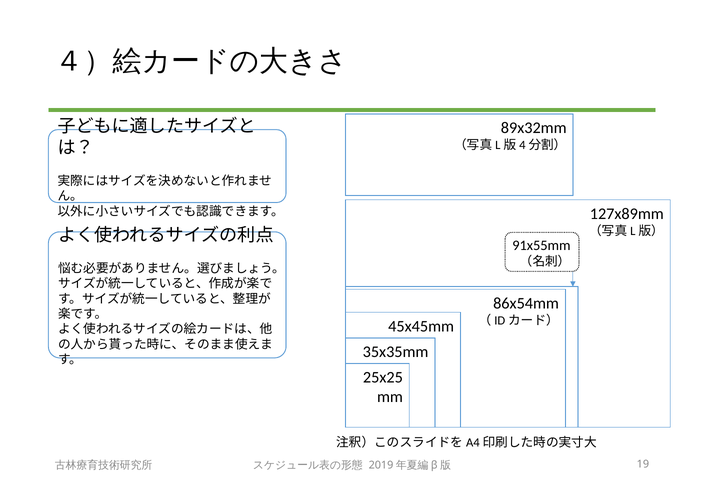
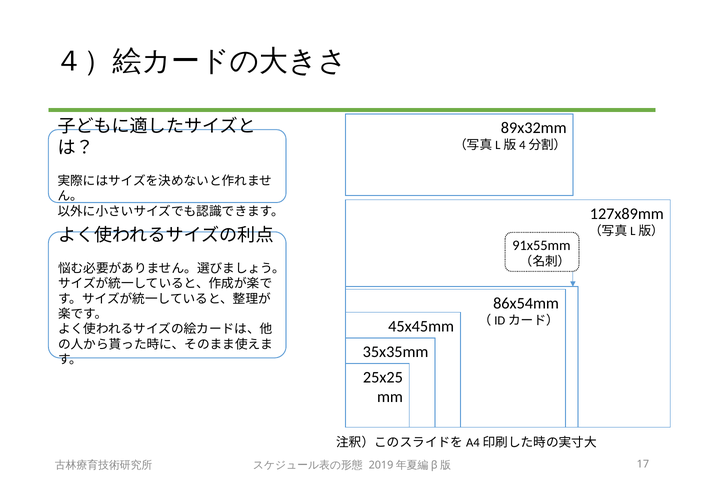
19: 19 -> 17 (643, 465)
